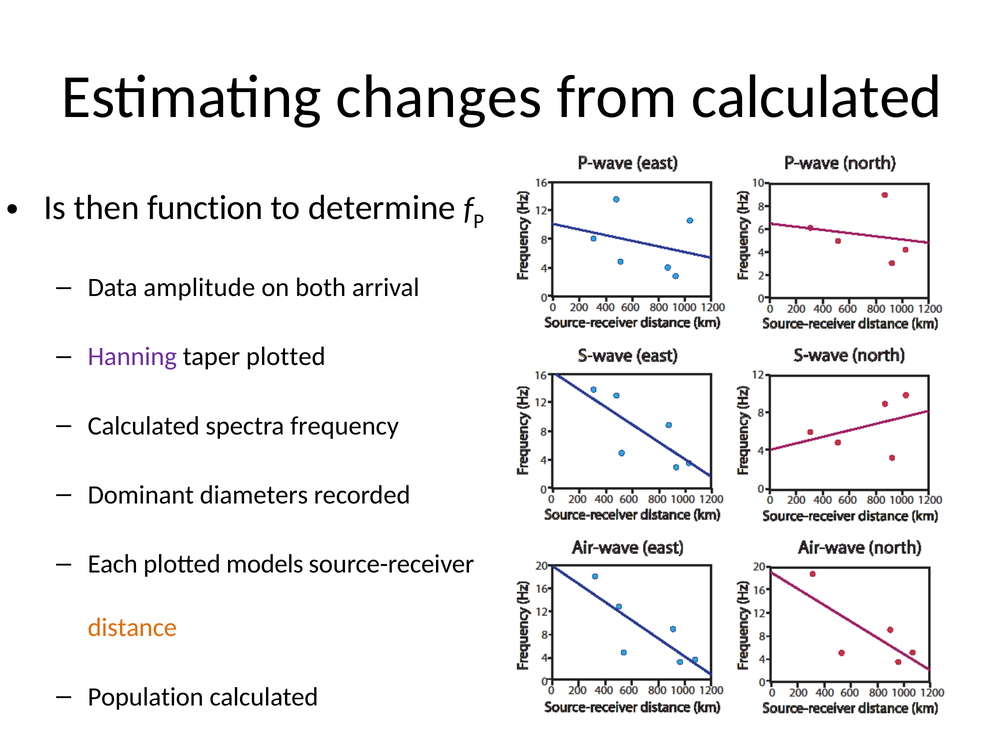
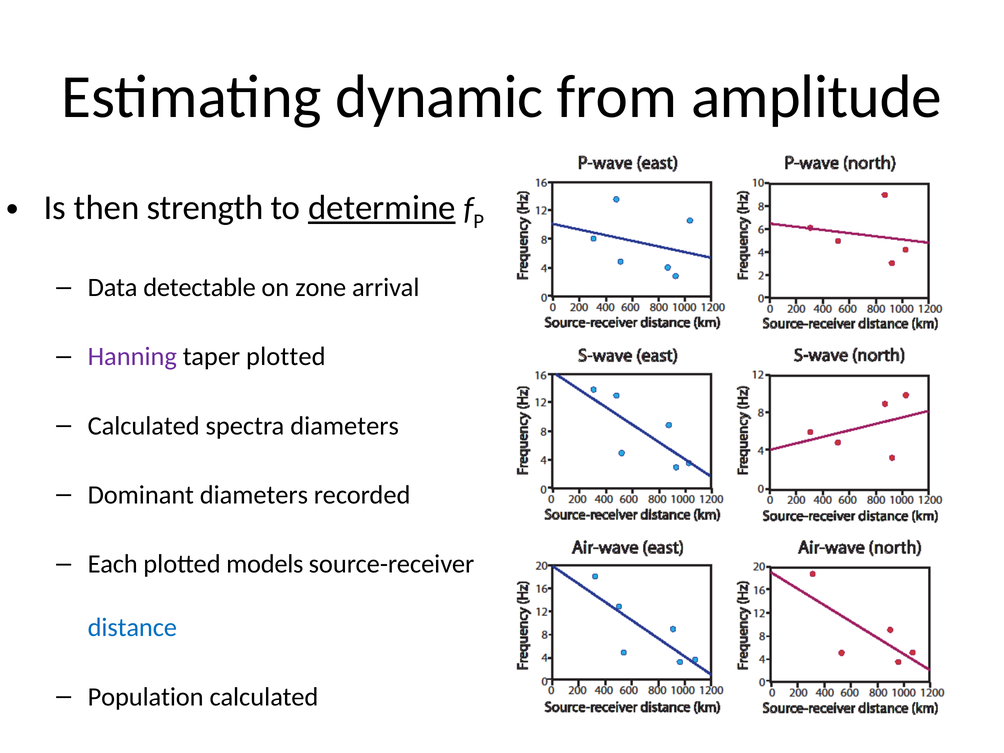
changes: changes -> dynamic (439, 97)
from calculated: calculated -> amplitude (816, 97)
function: function -> strength (205, 208)
determine underline: none -> present (382, 208)
amplitude: amplitude -> detectable (200, 288)
both: both -> zone (321, 288)
spectra frequency: frequency -> diameters (345, 426)
distance colour: orange -> blue (132, 628)
